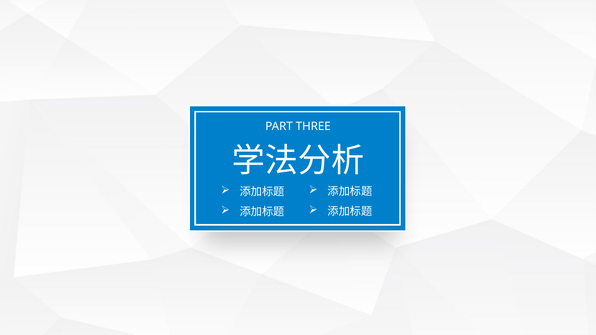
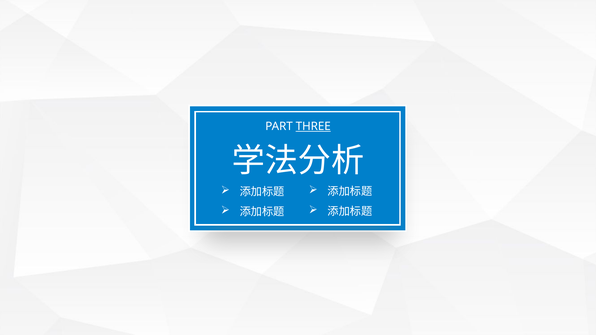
THREE underline: none -> present (313, 126)
